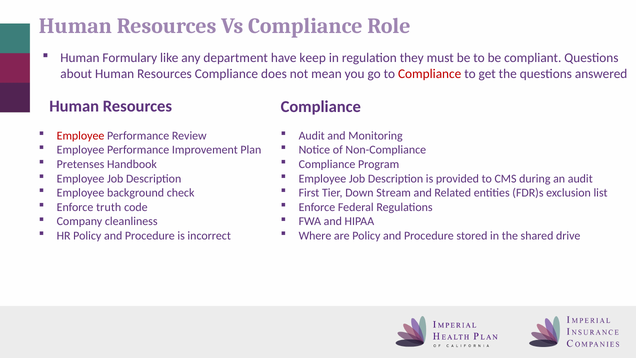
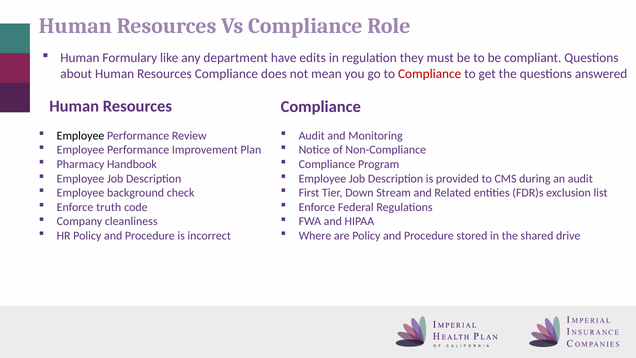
keep: keep -> edits (313, 58)
Employee colour: red -> black (81, 136)
Pretenses: Pretenses -> Pharmacy (81, 164)
